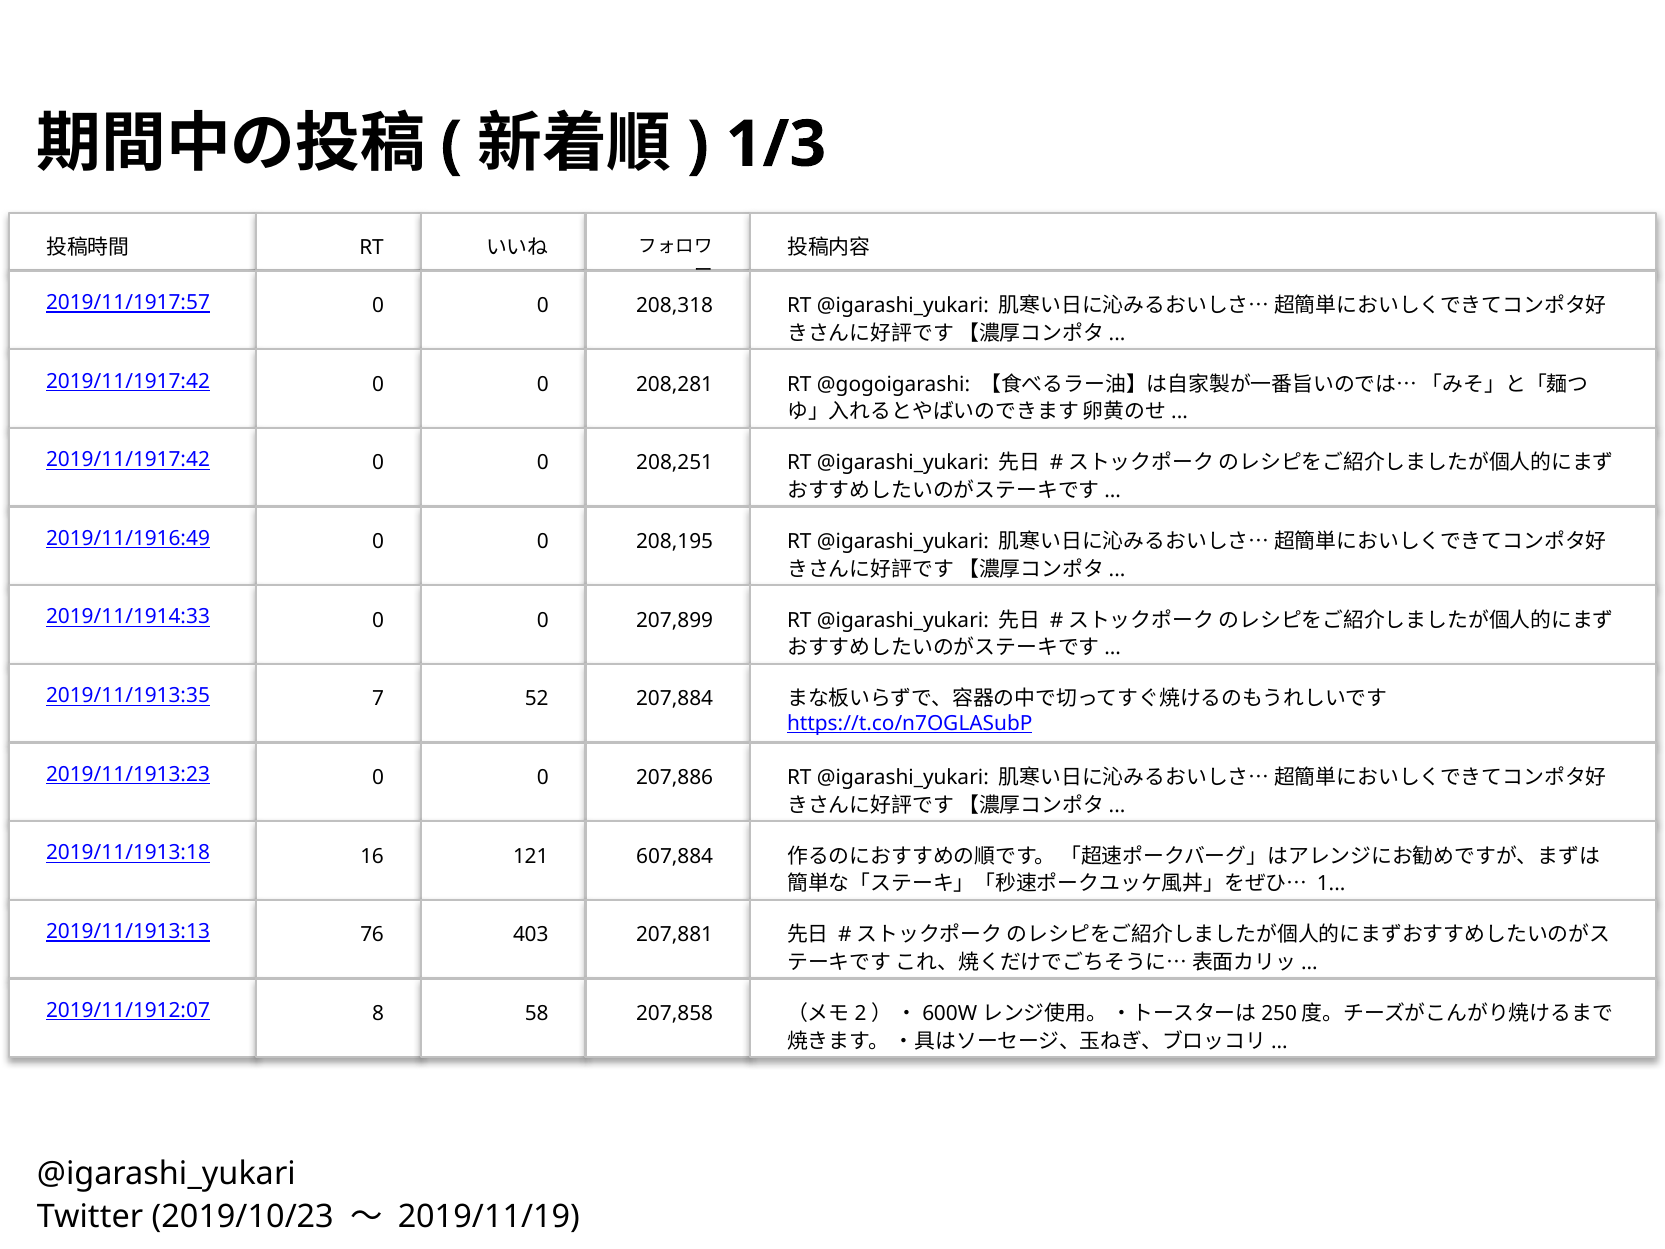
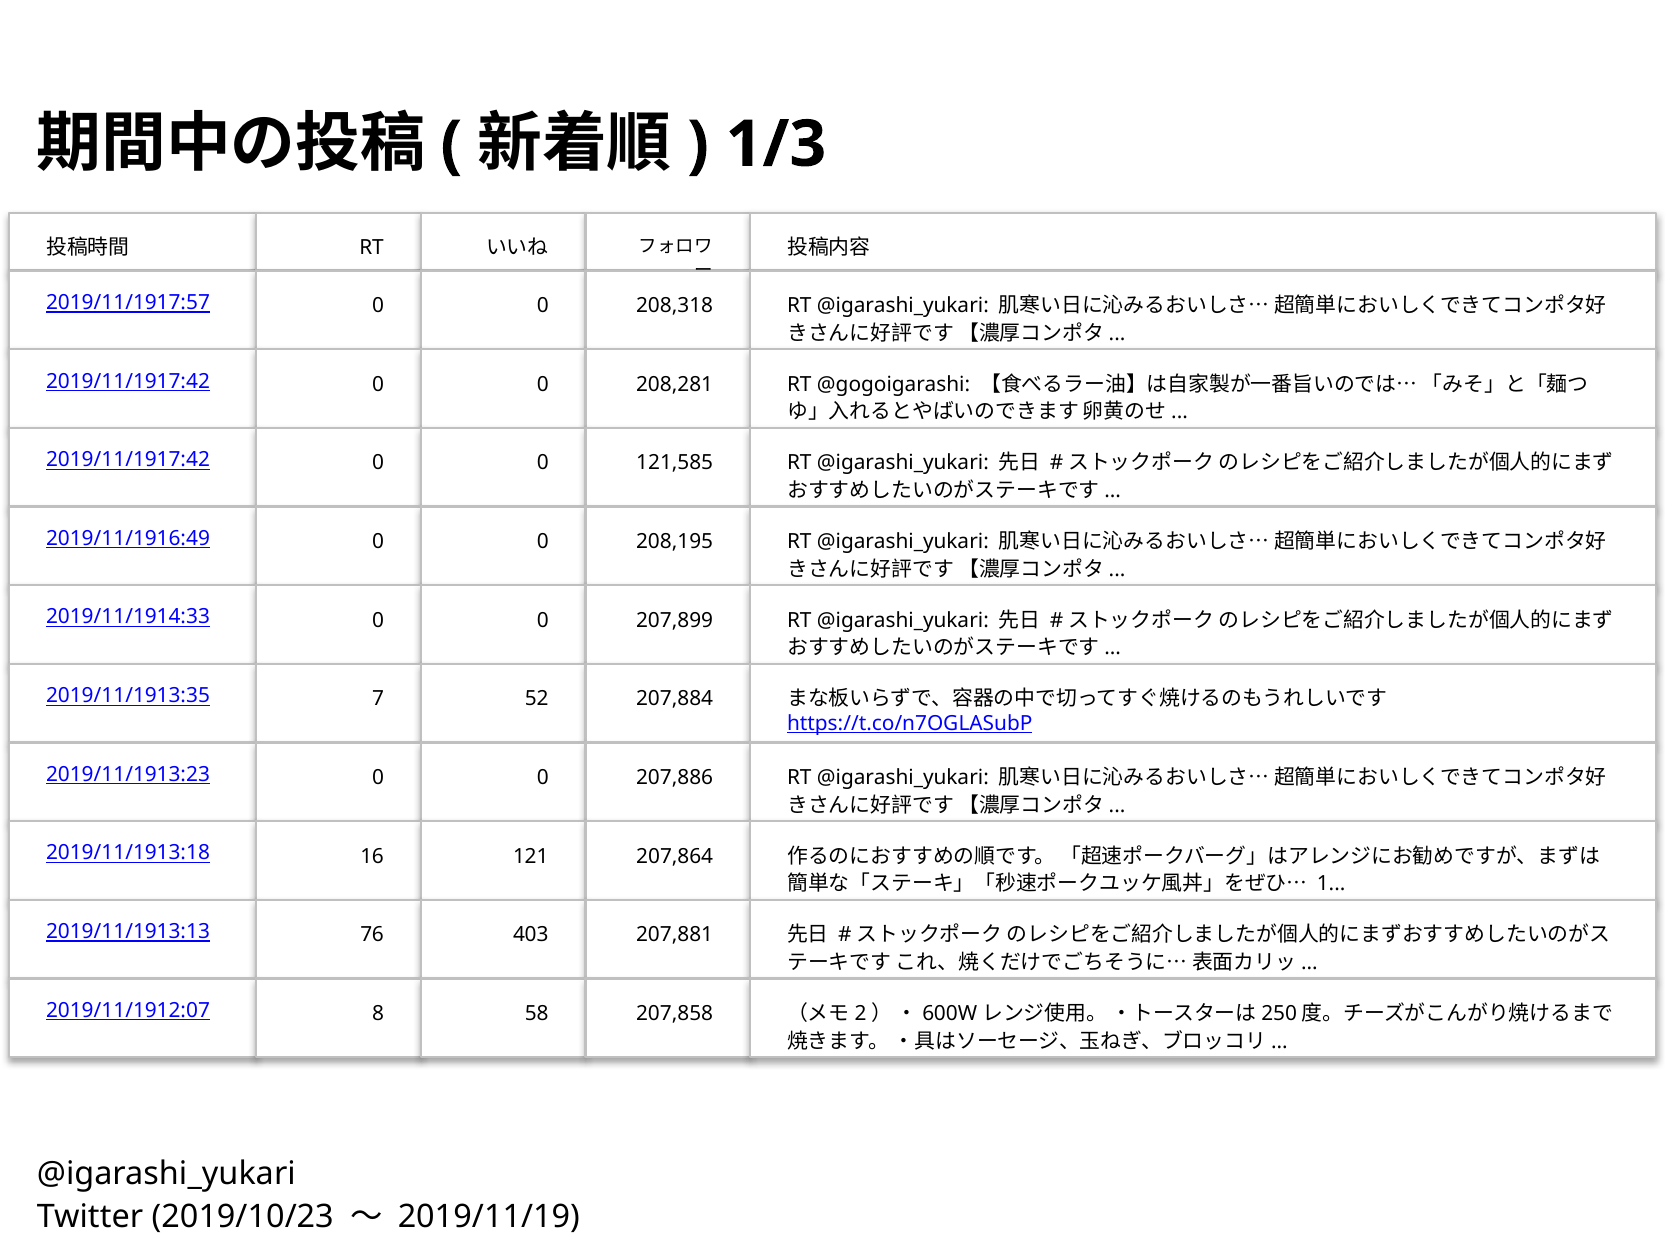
208,251: 208,251 -> 121,585 (675, 463)
607,884: 607,884 -> 207,864 (675, 856)
